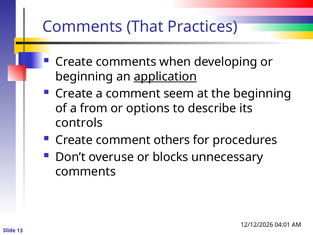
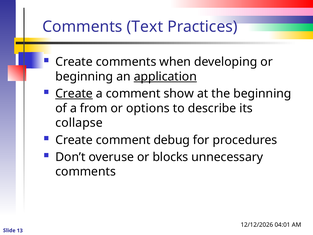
That: That -> Text (145, 27)
Create underline: none -> present (74, 94)
seem: seem -> show (179, 94)
controls: controls -> collapse (79, 123)
others: others -> debug (172, 140)
